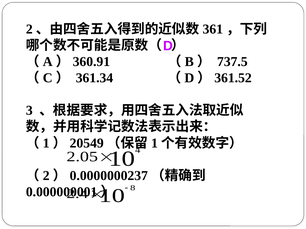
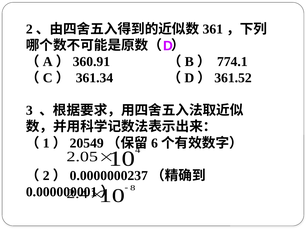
737.5: 737.5 -> 774.1 (232, 62)
1: 1 -> 6 (154, 143)
